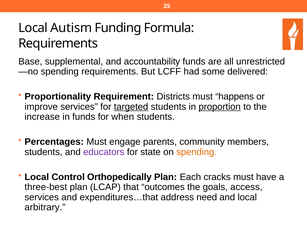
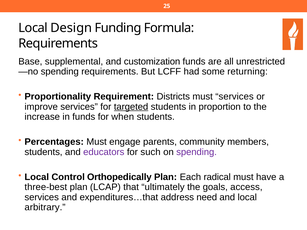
Autism: Autism -> Design (71, 28)
accountability: accountability -> customization (152, 62)
delivered: delivered -> returning (248, 72)
must happens: happens -> services (235, 97)
proportion underline: present -> none (220, 107)
state: state -> such (151, 152)
spending colour: orange -> purple (197, 152)
cracks: cracks -> radical (217, 177)
outcomes: outcomes -> ultimately (163, 187)
